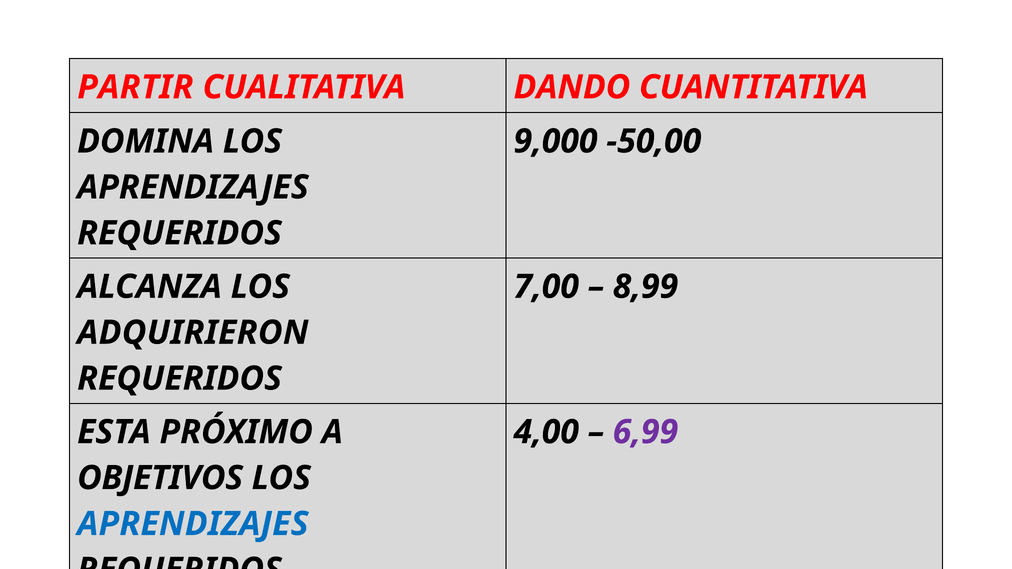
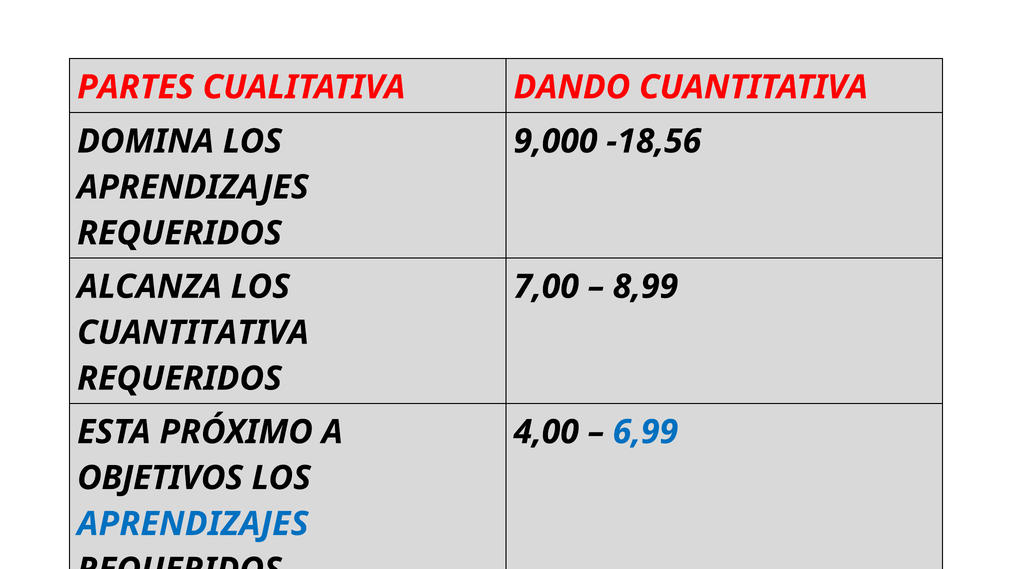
PARTIR: PARTIR -> PARTES (136, 87)
-50,00: -50,00 -> -18,56 (654, 141)
ADQUIRIERON: ADQUIRIERON -> CUANTITATIVA (193, 333)
6,99 colour: purple -> blue (645, 432)
